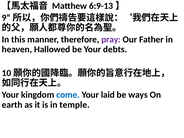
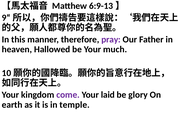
debts: debts -> much (115, 49)
come colour: blue -> purple (68, 95)
ways: ways -> glory (138, 95)
